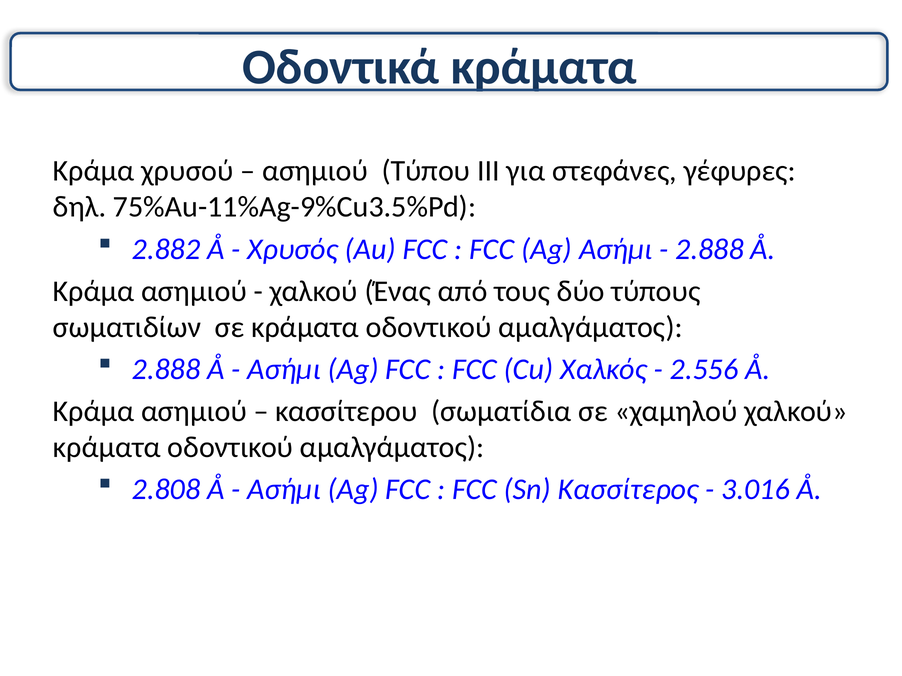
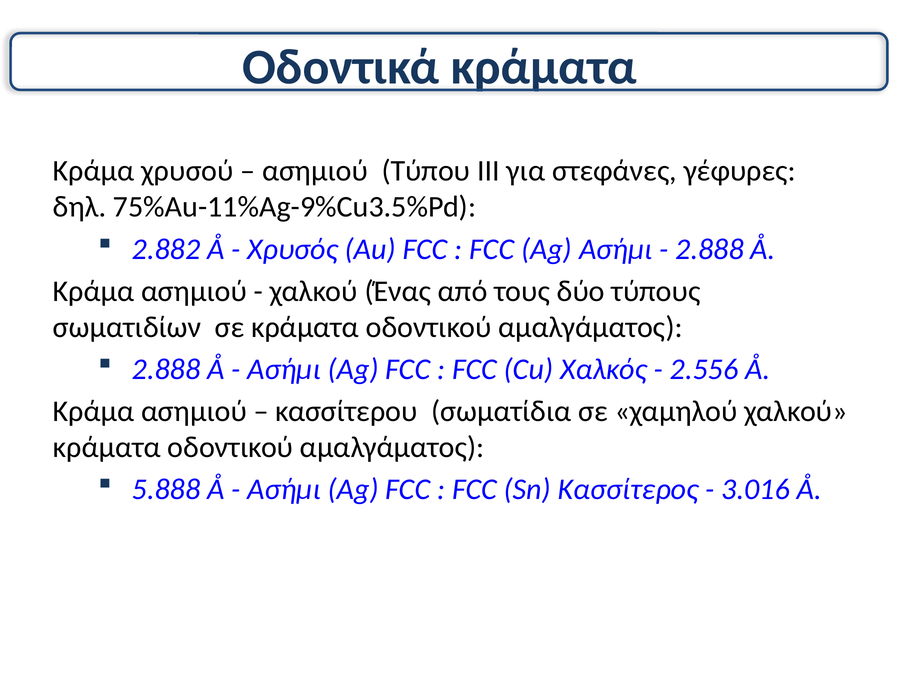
2.808: 2.808 -> 5.888 (166, 490)
